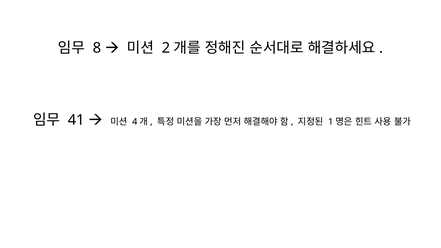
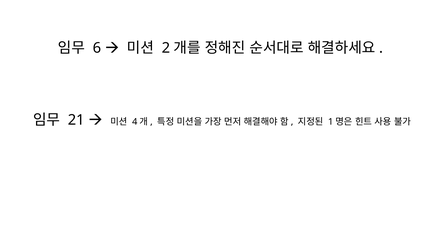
8: 8 -> 6 (97, 48)
41: 41 -> 21 (76, 120)
